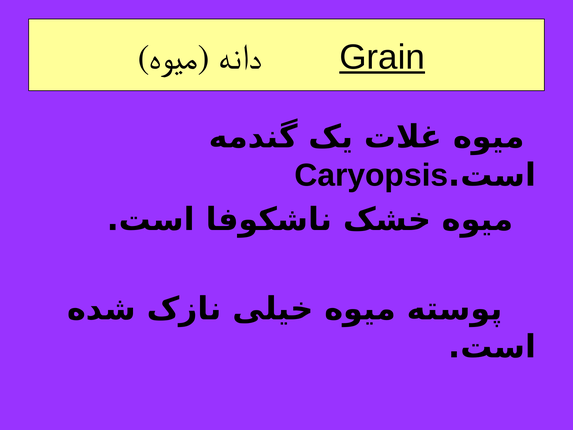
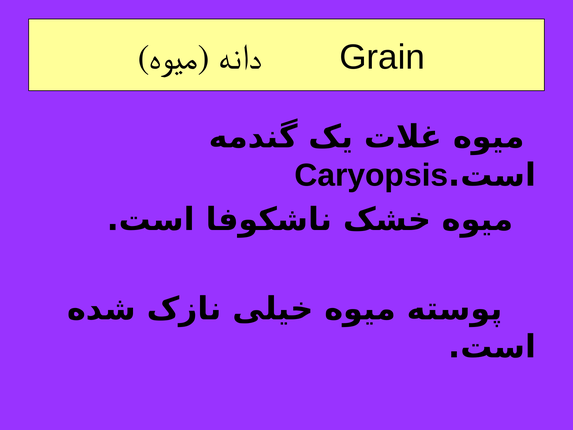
Grain underline: present -> none (382, 57)
